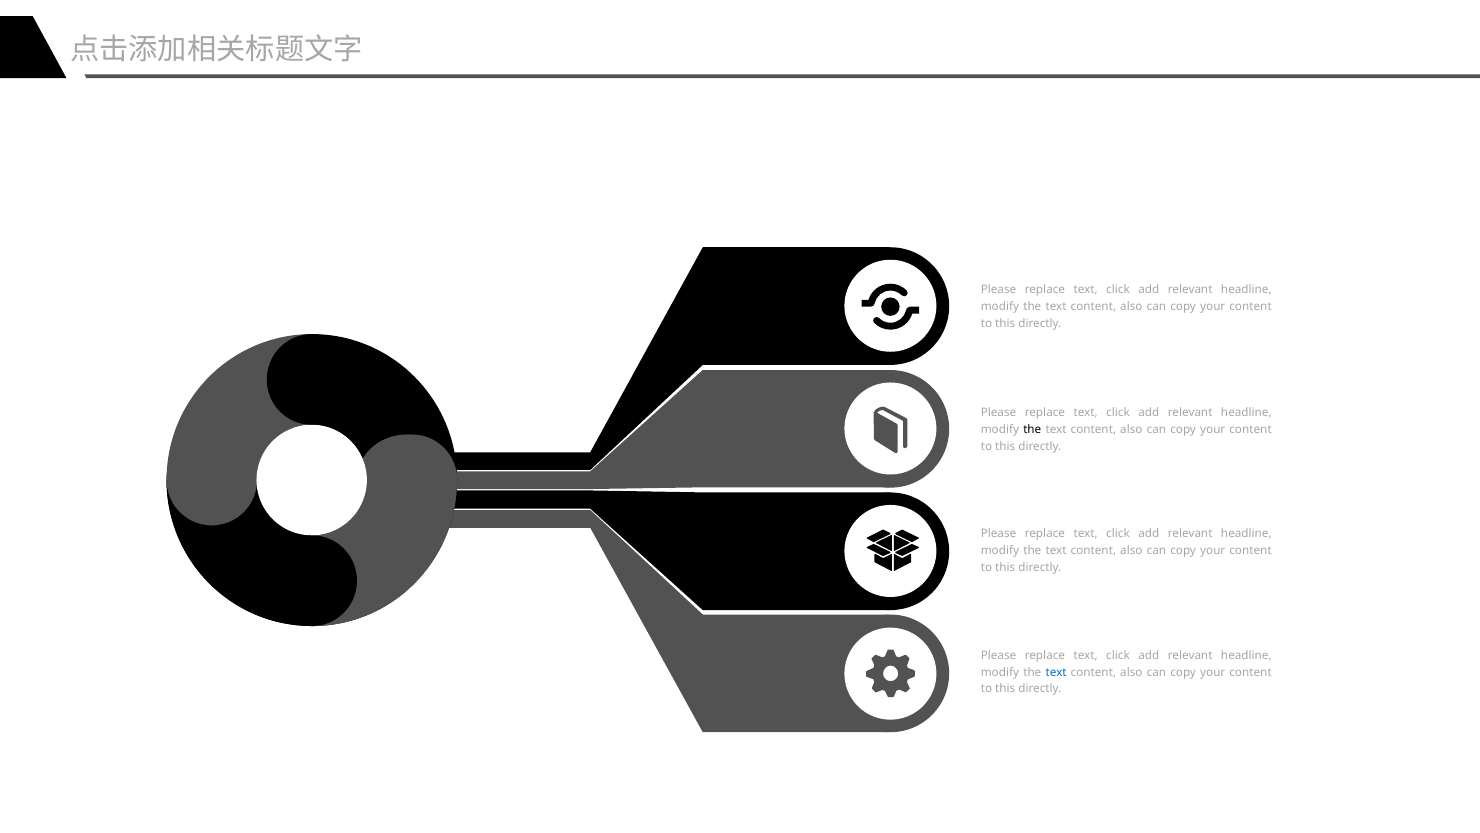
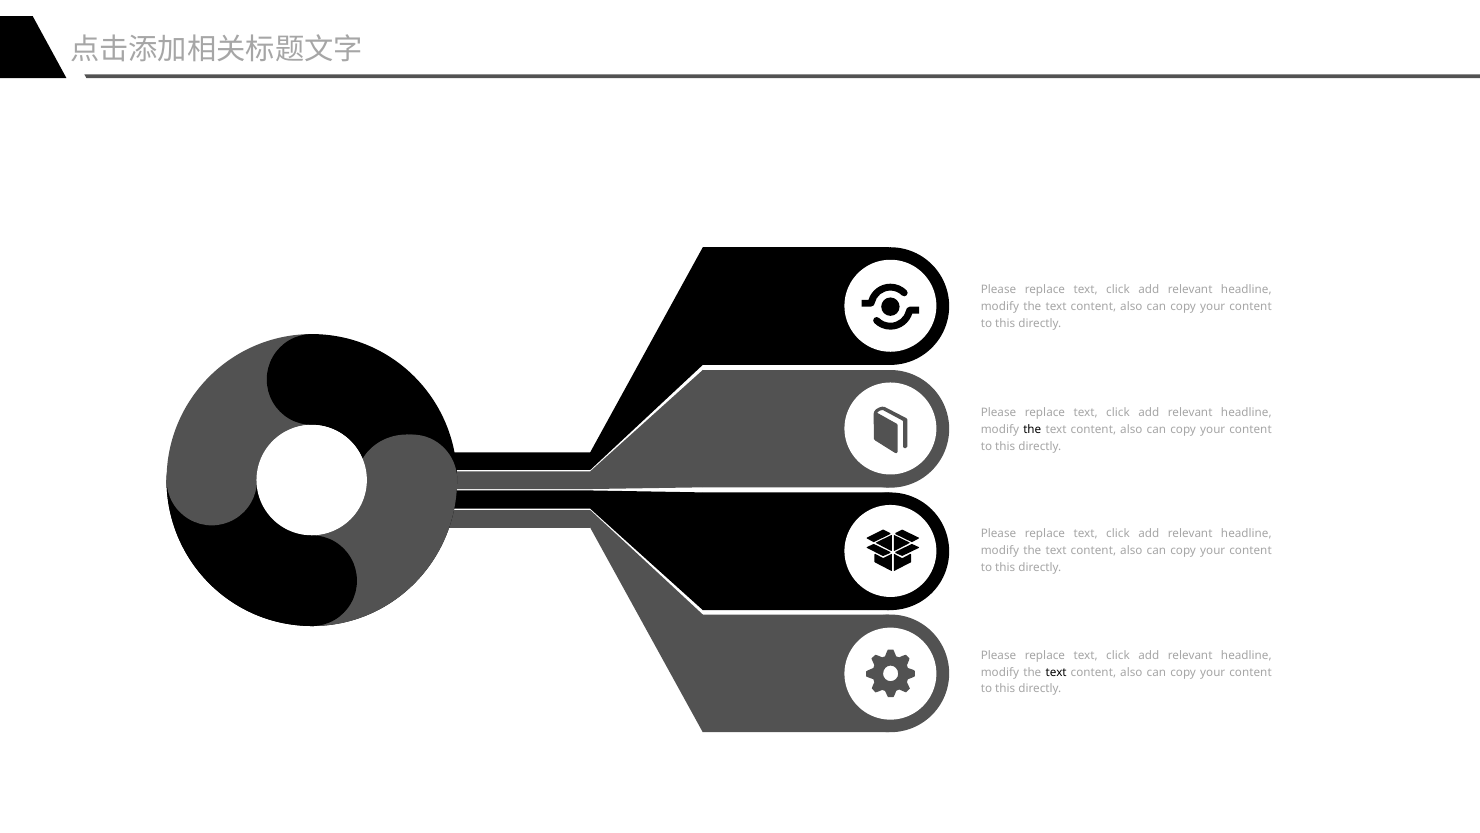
text colour: blue -> black (1056, 672)
